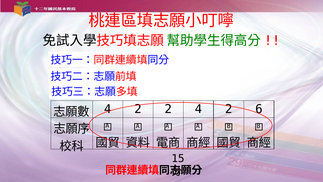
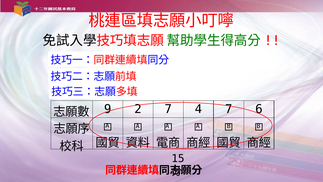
4: 4 -> 9 (108, 109)
2 2: 2 -> 7 (168, 109)
2: 2 -> 7 (229, 109)
